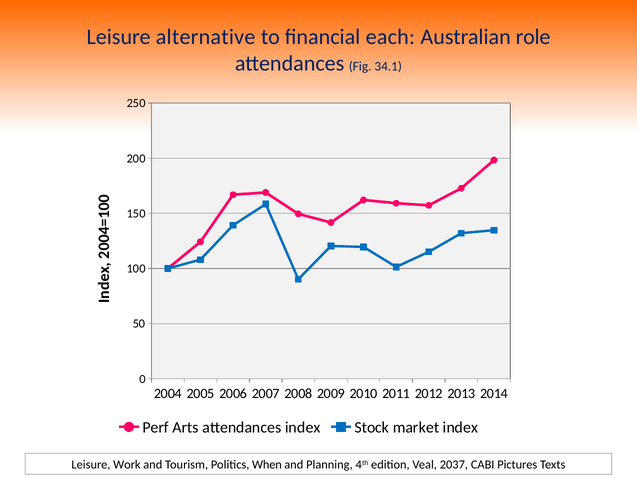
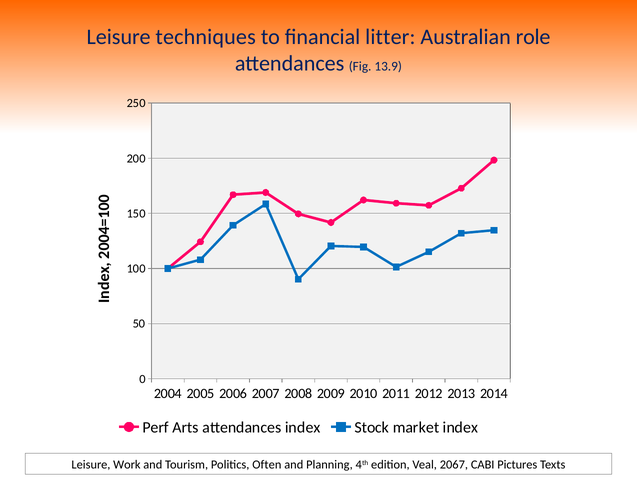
alternative: alternative -> techniques (206, 37)
each: each -> litter (390, 37)
34.1: 34.1 -> 13.9 (388, 67)
When: When -> Often (267, 464)
2037: 2037 -> 2067 (454, 464)
